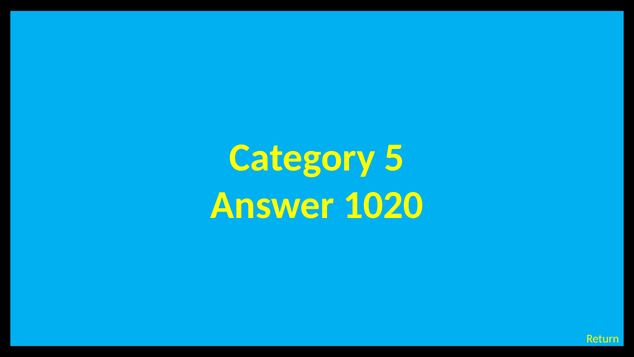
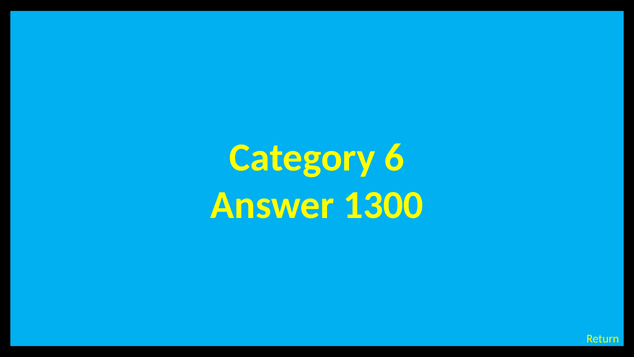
5: 5 -> 6 (394, 157)
1020: 1020 -> 1300 (383, 205)
